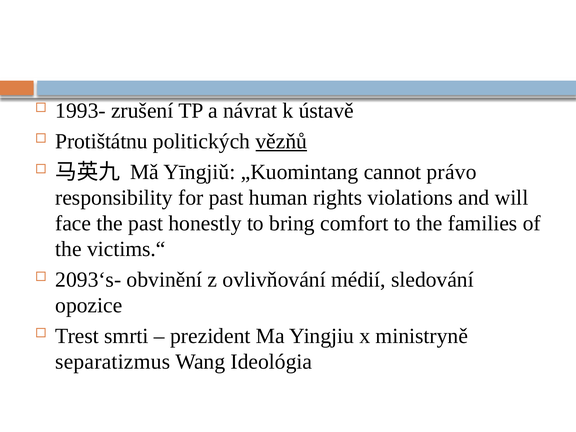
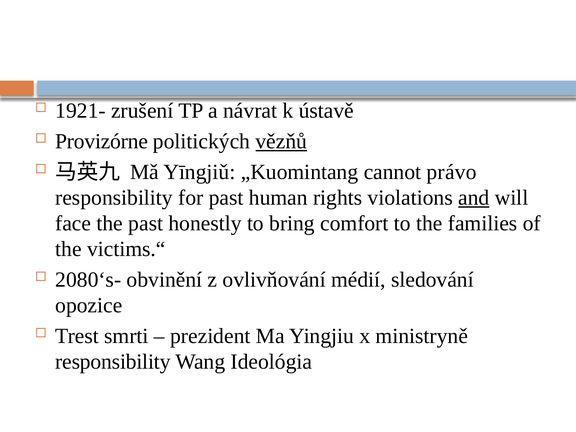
1993-: 1993- -> 1921- (80, 111)
Protištátnu: Protištátnu -> Provizórne (102, 141)
and underline: none -> present (474, 198)
2093‘s-: 2093‘s- -> 2080‘s- (88, 280)
separatizmus: separatizmus -> responsibility (113, 362)
